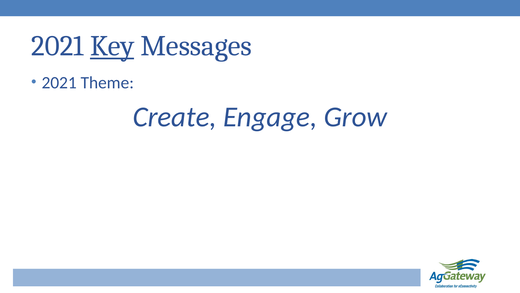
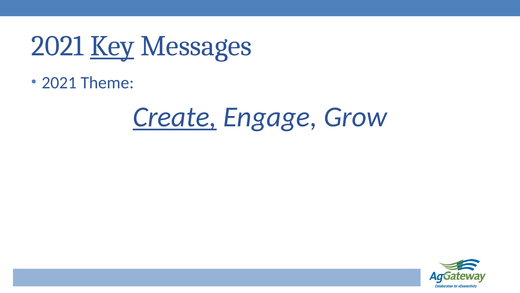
Create underline: none -> present (175, 117)
